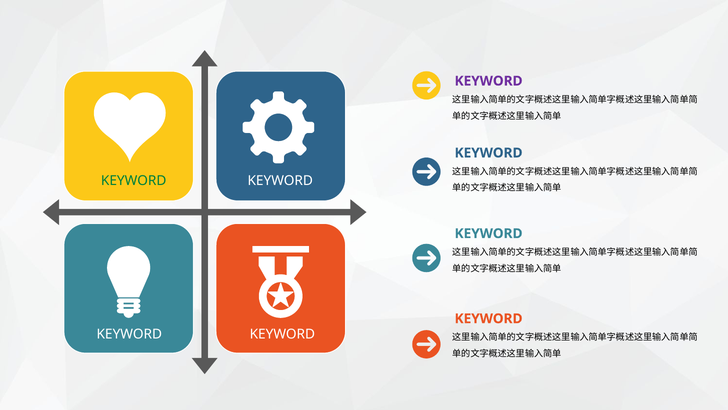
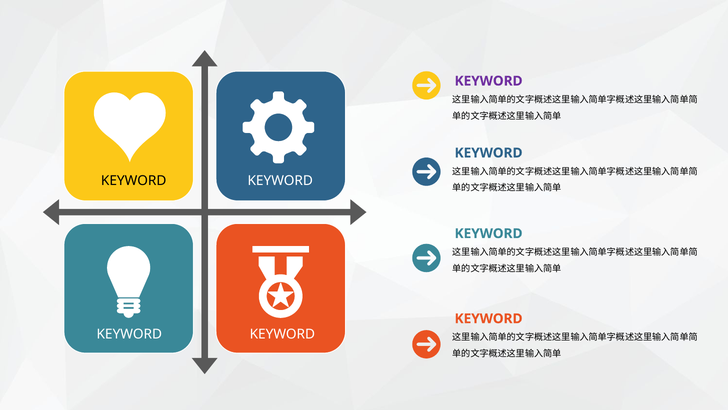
KEYWORD colour: green -> black (134, 180)
